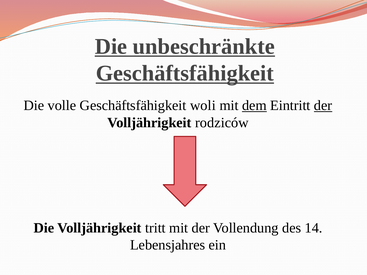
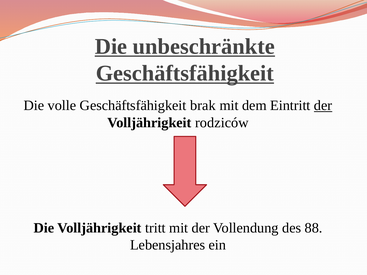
woli: woli -> brak (203, 106)
dem underline: present -> none (254, 106)
14: 14 -> 88 (314, 228)
